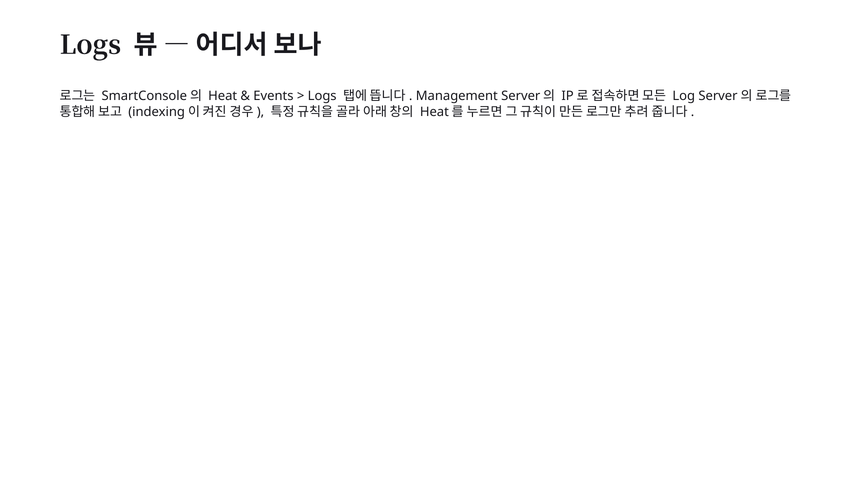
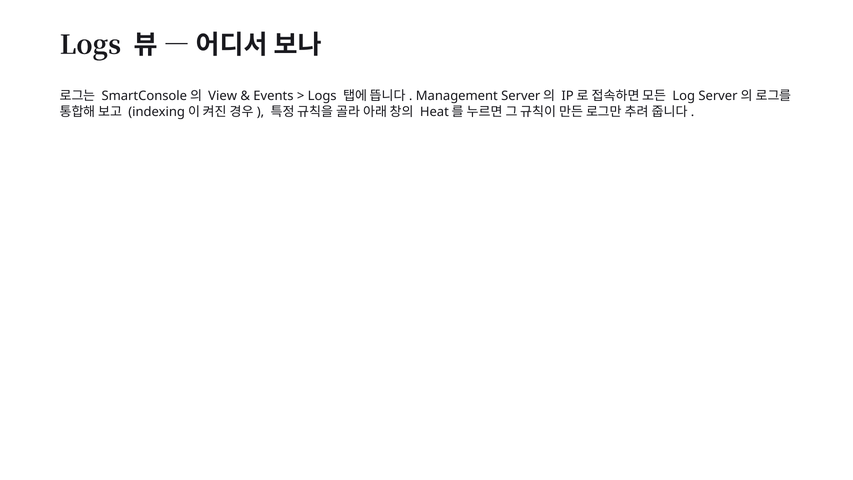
Heat: Heat -> View (223, 96)
